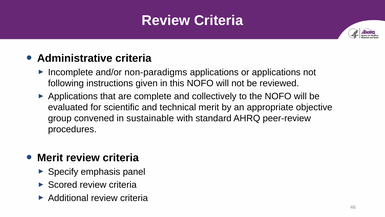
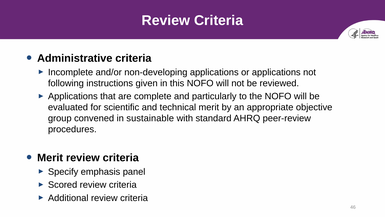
non-paradigms: non-paradigms -> non-developing (156, 72)
collectively: collectively -> particularly (214, 96)
